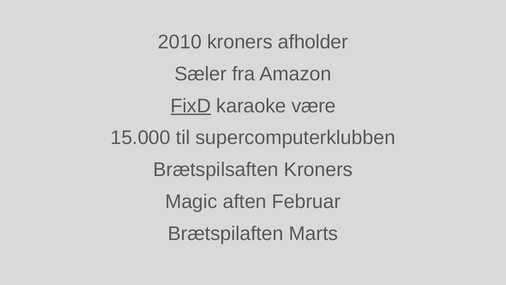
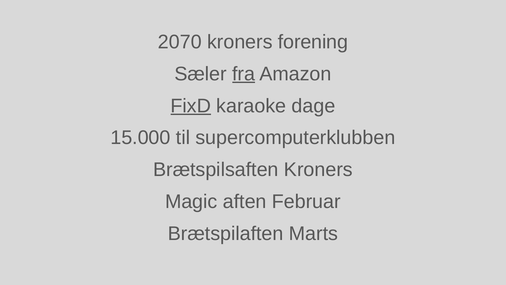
2010: 2010 -> 2070 (180, 42)
afholder: afholder -> forening (313, 42)
fra underline: none -> present (244, 74)
være: være -> dage (313, 106)
